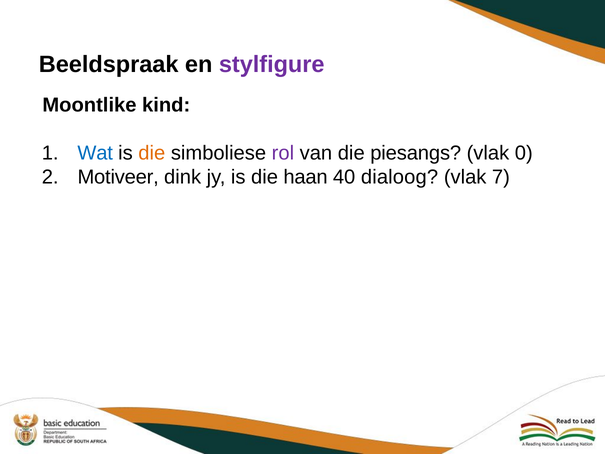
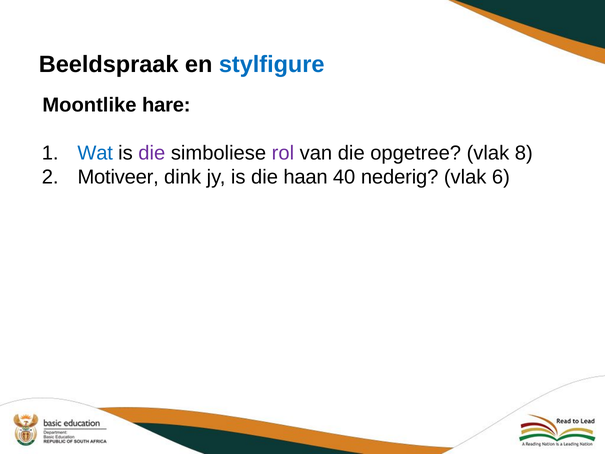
stylfigure colour: purple -> blue (272, 65)
kind: kind -> hare (166, 105)
die colour: orange -> purple (152, 153)
piesangs: piesangs -> opgetree (416, 153)
0: 0 -> 8 (524, 153)
dialoog: dialoog -> nederig (400, 177)
7: 7 -> 6 (501, 177)
